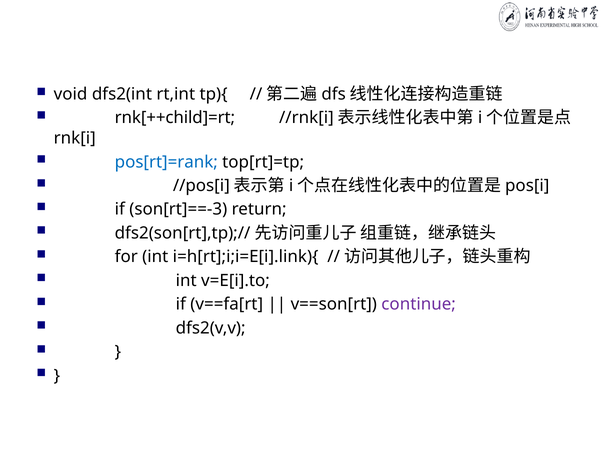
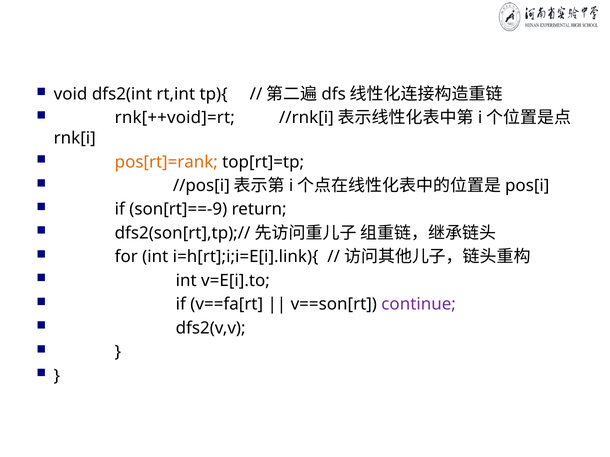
rnk[++child]=rt: rnk[++child]=rt -> rnk[++void]=rt (175, 118)
pos[rt]=rank colour: blue -> orange (166, 162)
son[rt]==-3: son[rt]==-3 -> son[rt]==-9 (178, 210)
